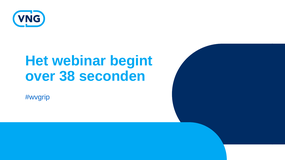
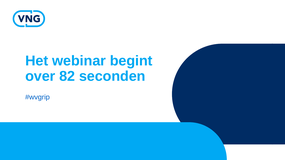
38: 38 -> 82 (67, 76)
